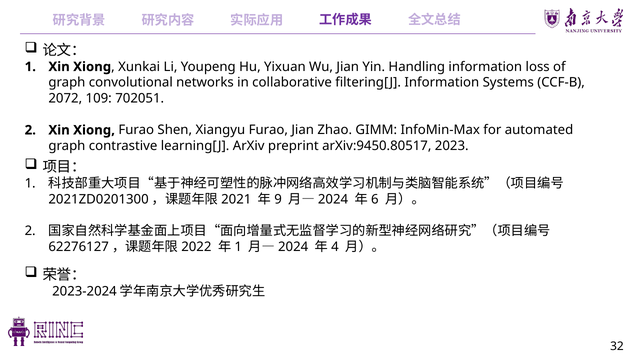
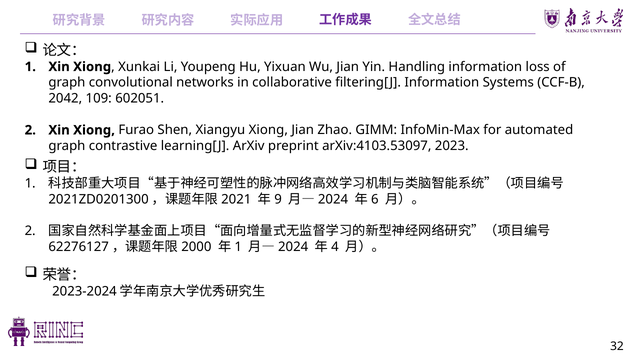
2072: 2072 -> 2042 (65, 98)
702051: 702051 -> 602051 (140, 98)
Xiangyu Furao: Furao -> Xiong (268, 130)
arXiv:9450.80517: arXiv:9450.80517 -> arXiv:4103.53097 (377, 146)
2022: 2022 -> 2000 (196, 247)
